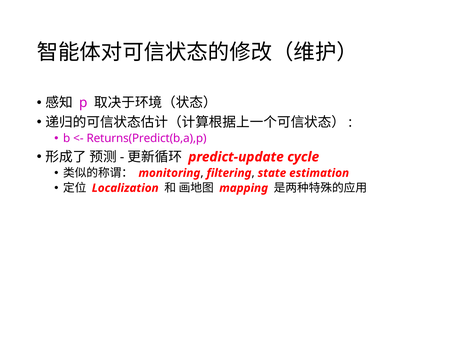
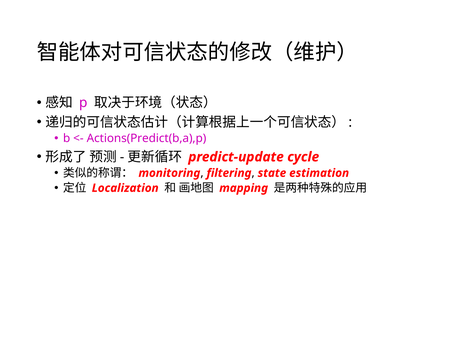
Returns(Predict(b,a),p: Returns(Predict(b,a),p -> Actions(Predict(b,a),p (146, 139)
